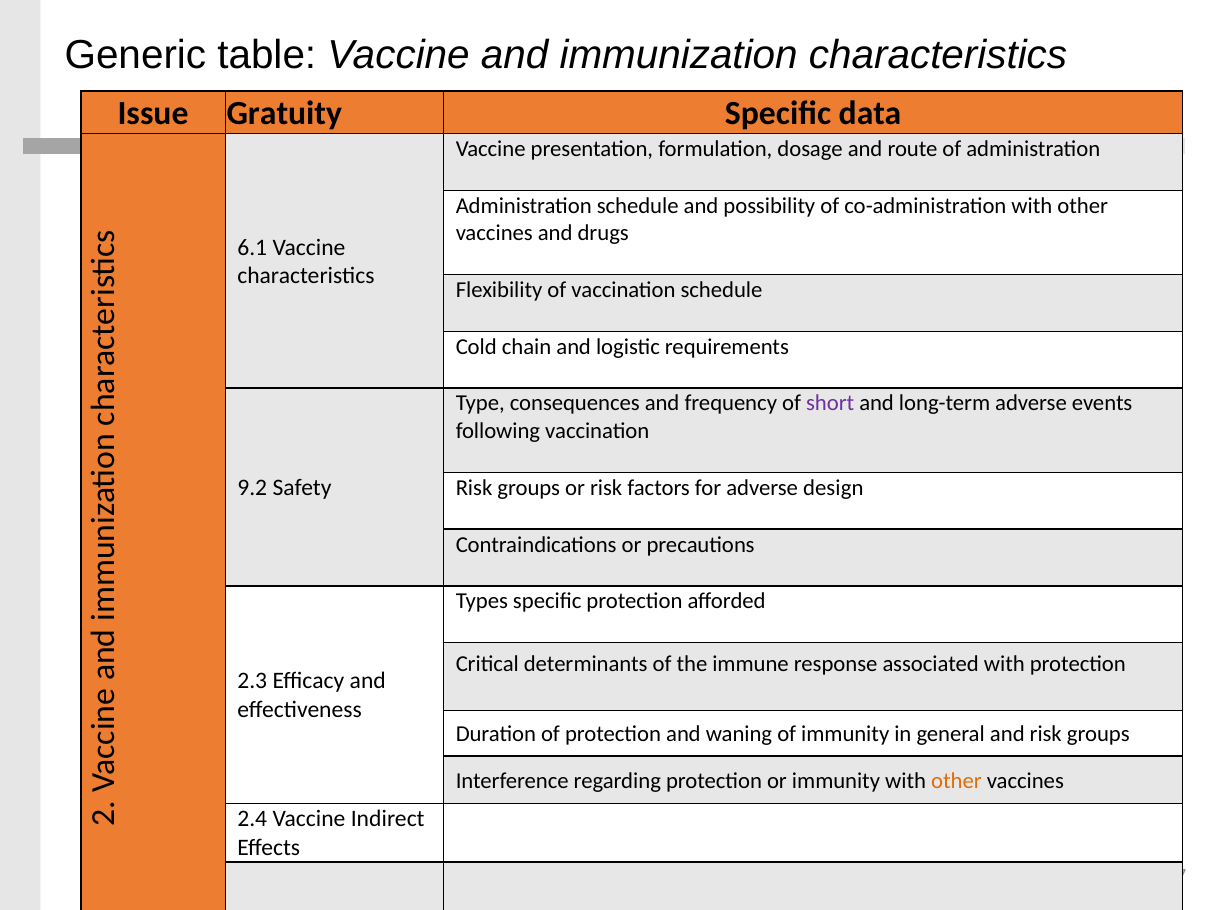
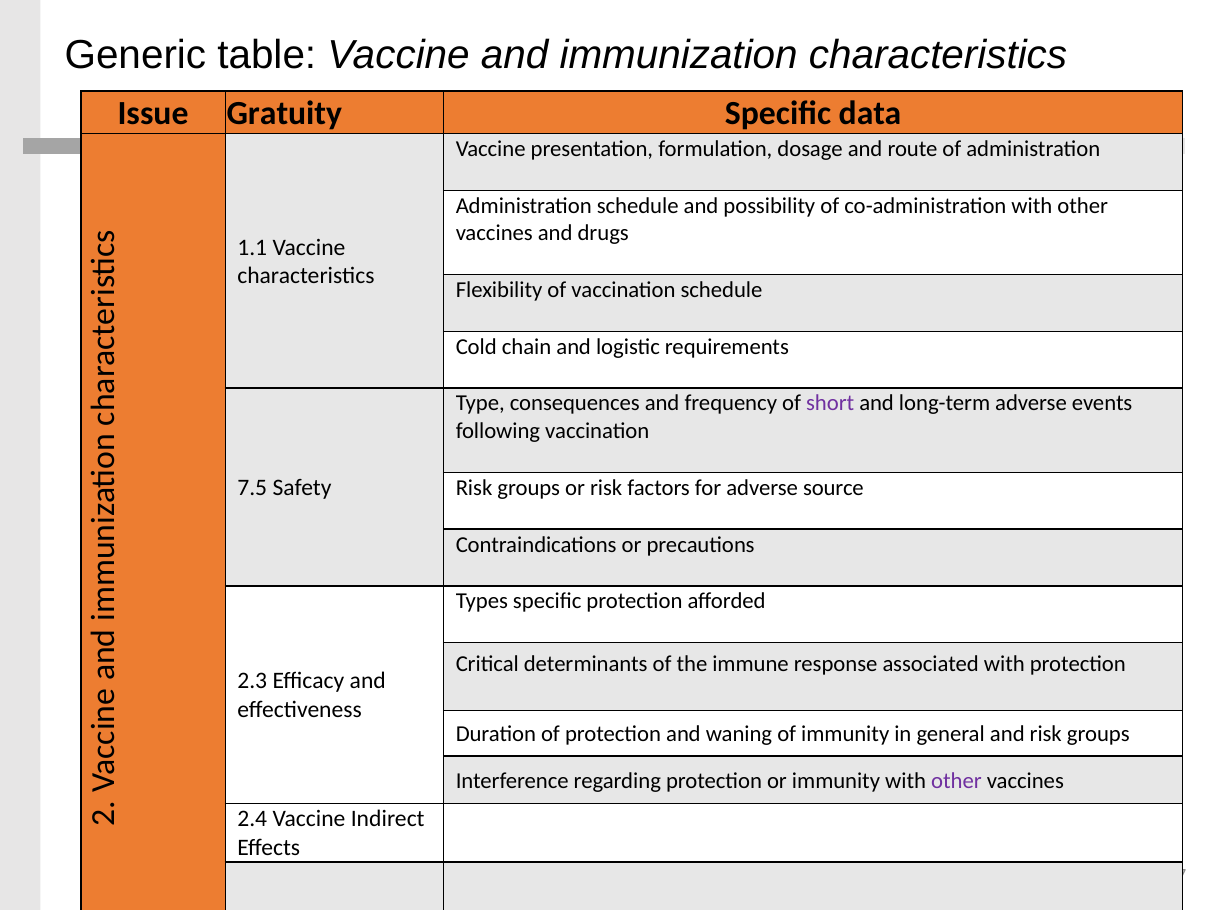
6.1: 6.1 -> 1.1 (252, 247)
9.2: 9.2 -> 7.5 (252, 488)
design: design -> source (833, 488)
other colour: orange -> purple (956, 780)
